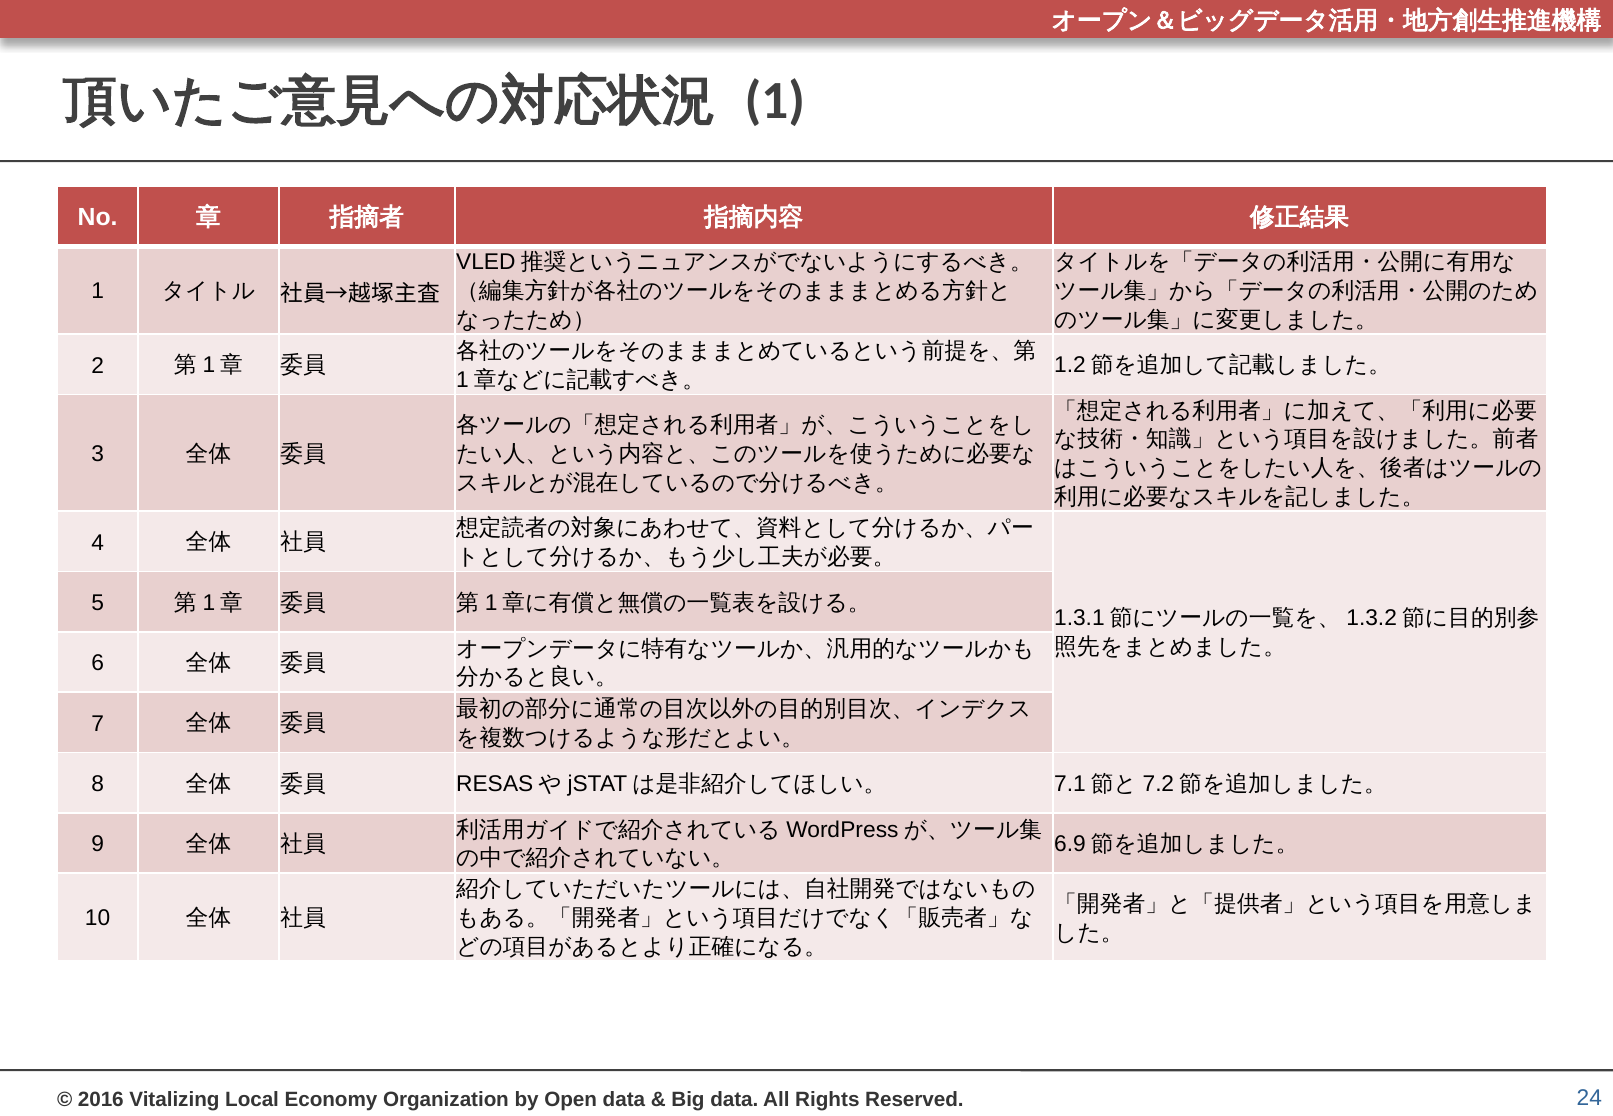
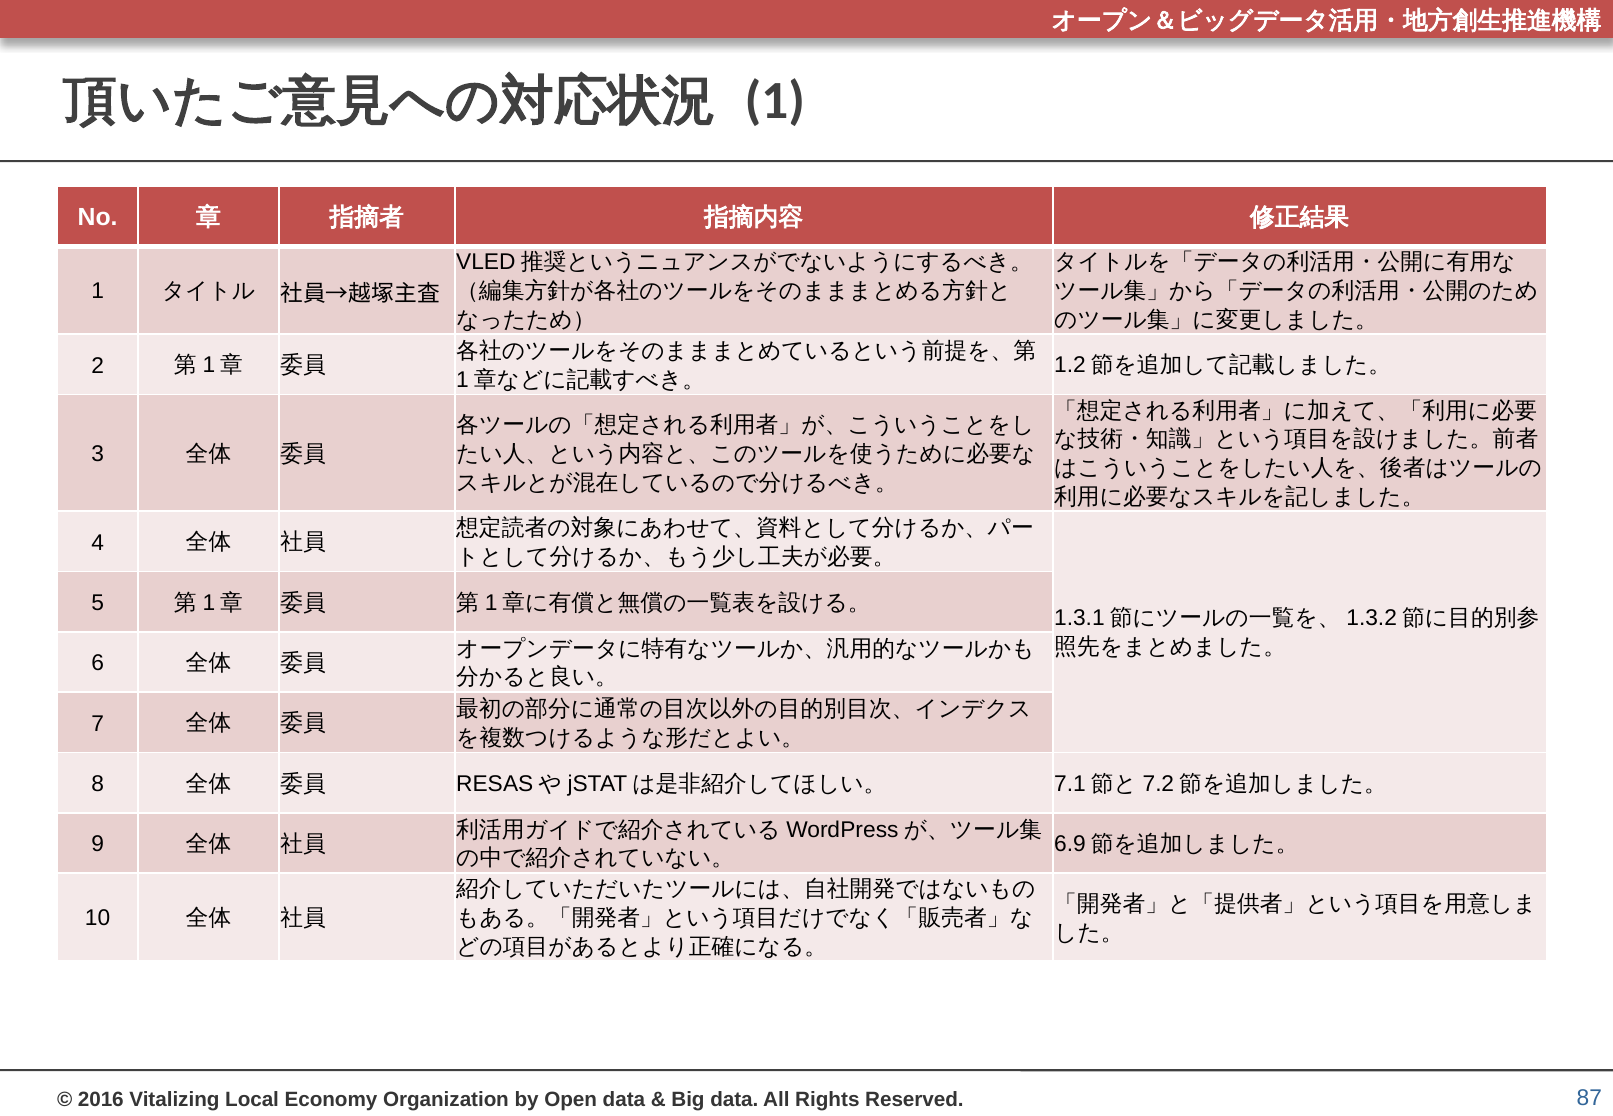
24: 24 -> 87 (1589, 1099)
